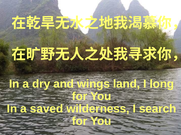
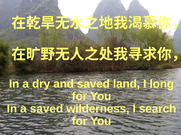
and wings: wings -> saved (93, 84)
